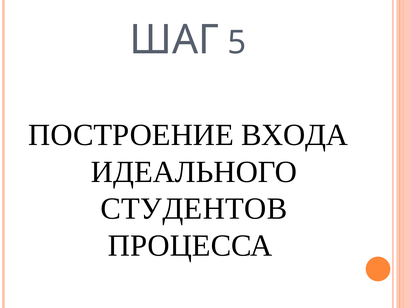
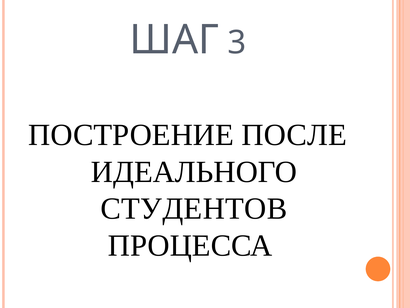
5: 5 -> 3 (237, 43)
ВХОДА: ВХОДА -> ПОСЛЕ (294, 135)
